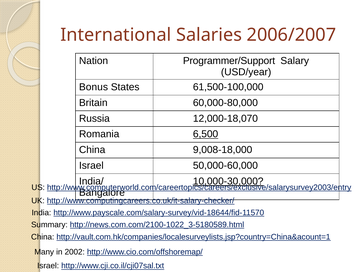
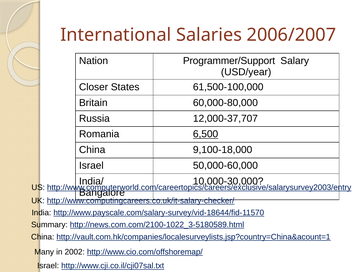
Bonus: Bonus -> Closer (94, 87)
12,000-18,070: 12,000-18,070 -> 12,000-37,707 (225, 118)
9,008-18,000: 9,008-18,000 -> 9,100-18,000 (223, 150)
10,000-30,000 underline: present -> none (228, 181)
